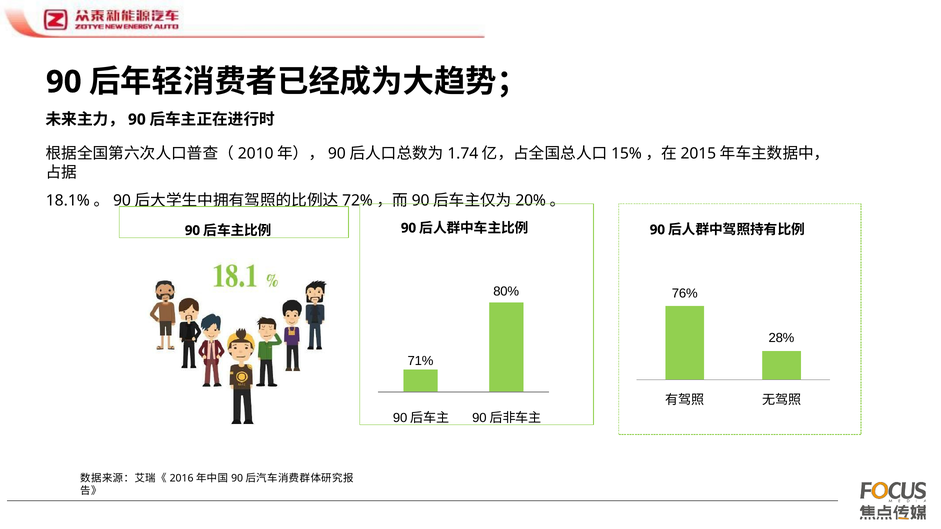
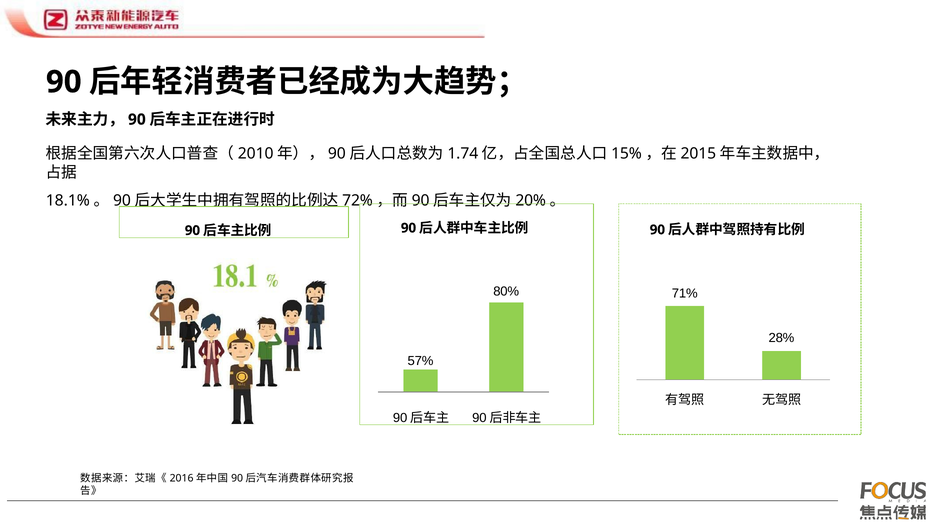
76%: 76% -> 71% (685, 294)
71%: 71% -> 57% (420, 361)
